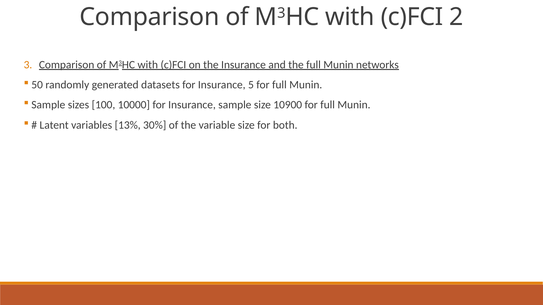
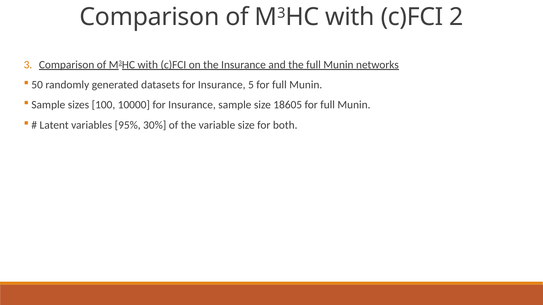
10900: 10900 -> 18605 (288, 105)
13%: 13% -> 95% (128, 125)
